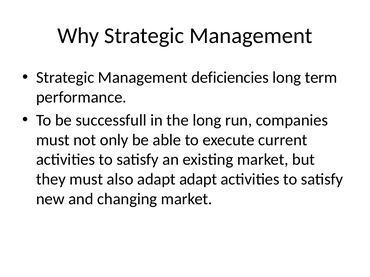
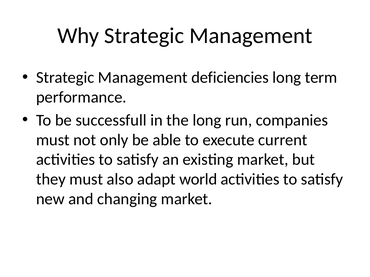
adapt adapt: adapt -> world (198, 180)
